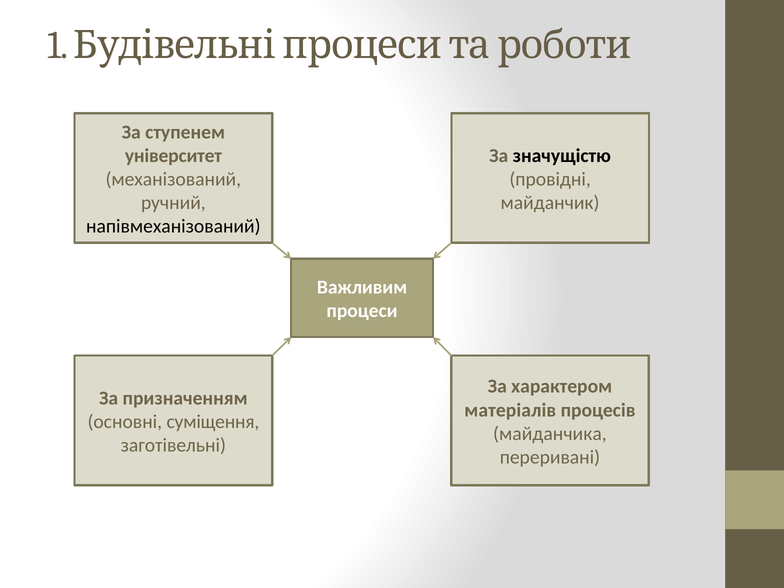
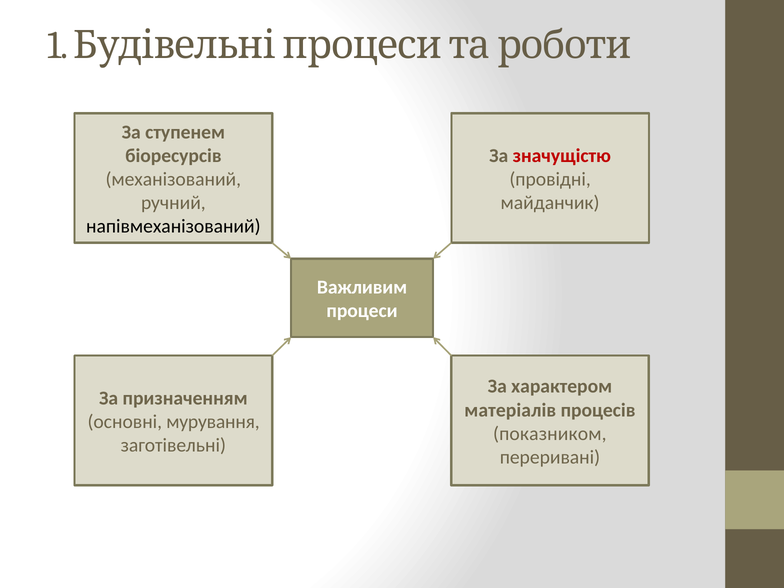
університет: університет -> біоресурсів (173, 156)
значущістю colour: black -> red (562, 156)
суміщення: суміщення -> мурування (213, 422)
майданчика: майданчика -> показником (550, 434)
